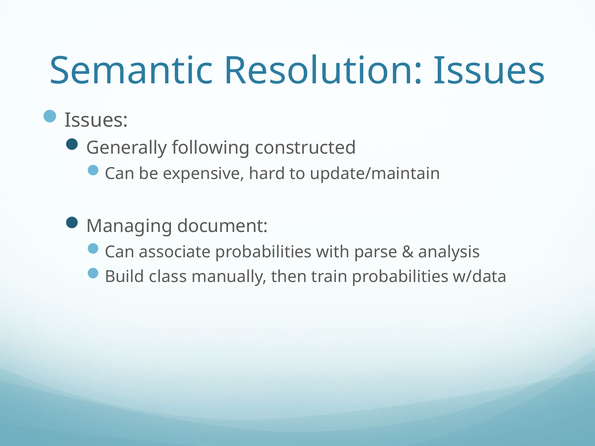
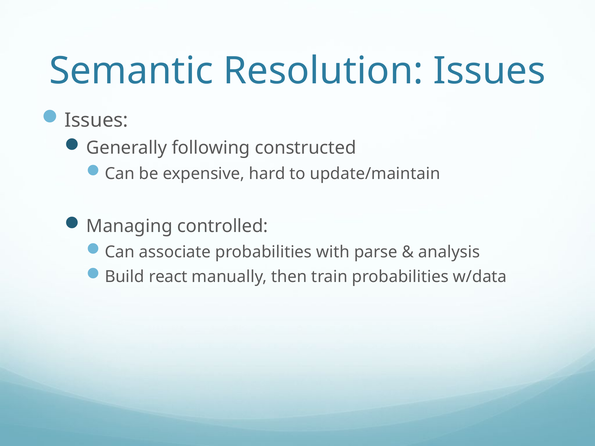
document: document -> controlled (223, 226)
class: class -> react (168, 277)
